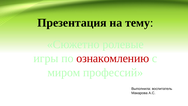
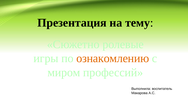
ознакомлению colour: red -> orange (113, 58)
